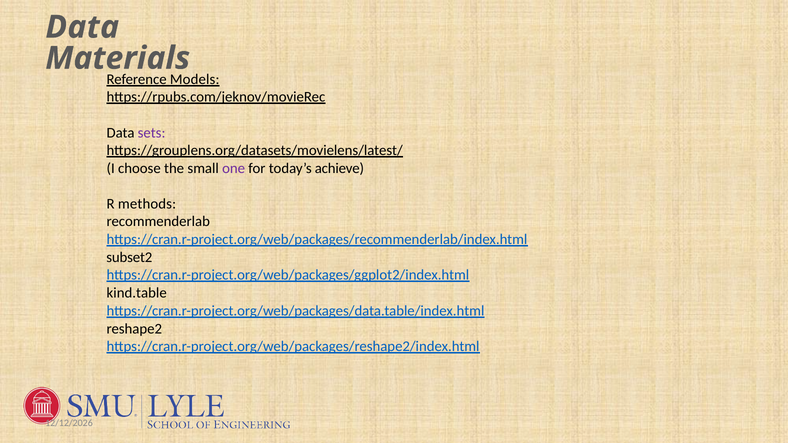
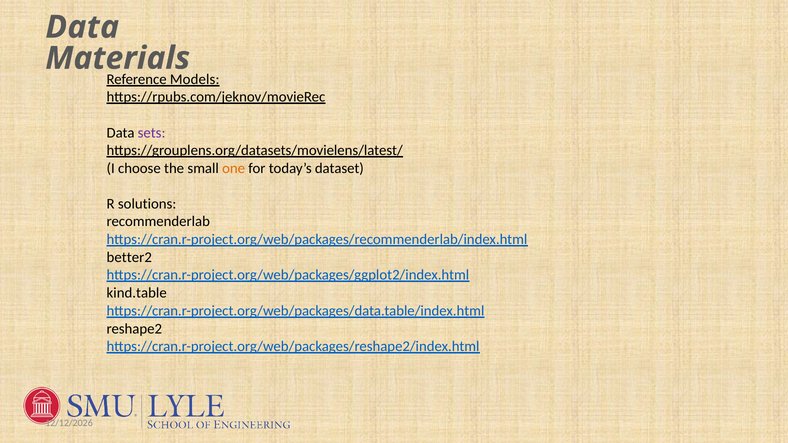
one colour: purple -> orange (234, 169)
achieve: achieve -> dataset (339, 169)
methods: methods -> solutions (147, 204)
subset2: subset2 -> better2 (129, 257)
